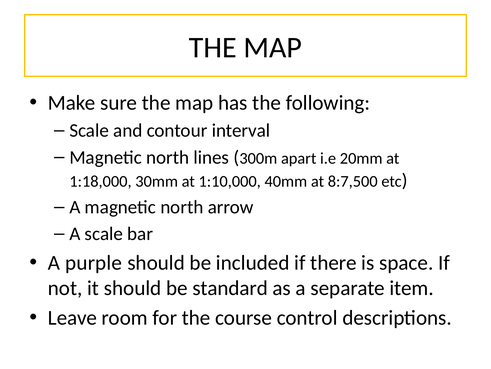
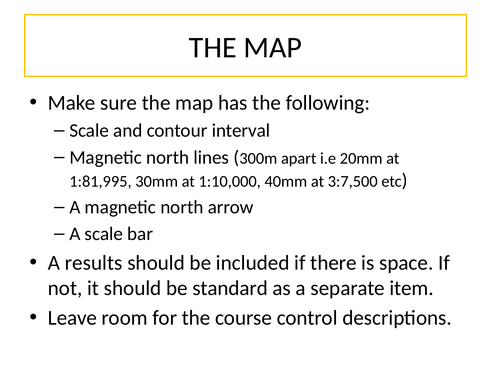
1:18,000: 1:18,000 -> 1:81,995 (100, 181)
8:7,500: 8:7,500 -> 3:7,500 (353, 181)
purple: purple -> results (94, 262)
